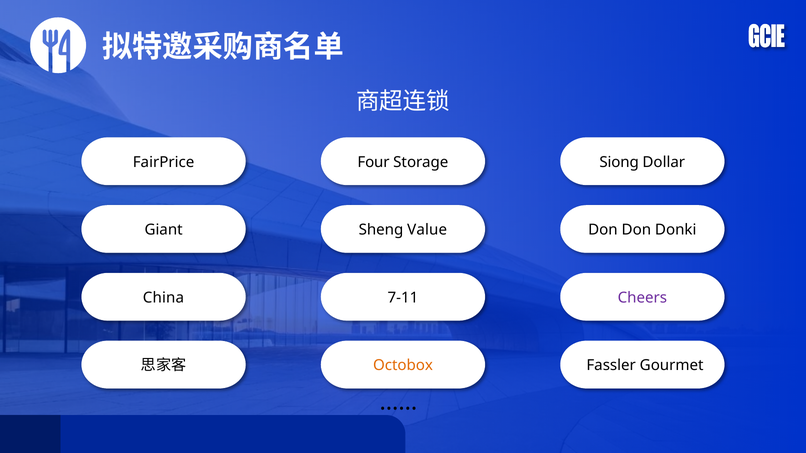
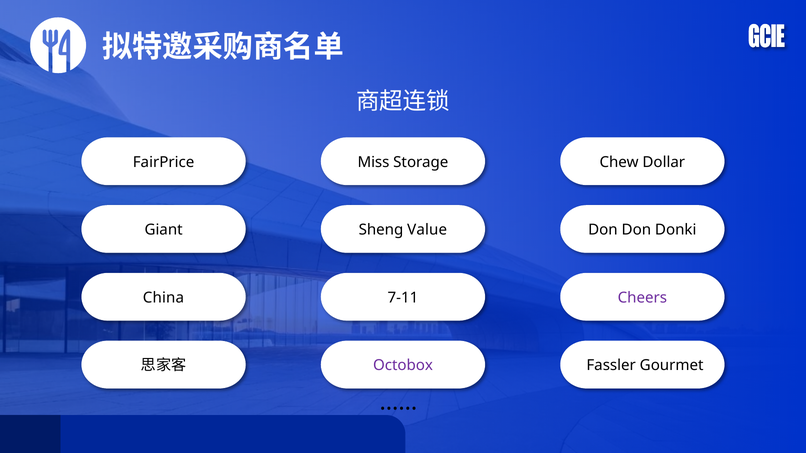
Four: Four -> Miss (373, 162)
Siong: Siong -> Chew (619, 162)
Octobox colour: orange -> purple (403, 366)
